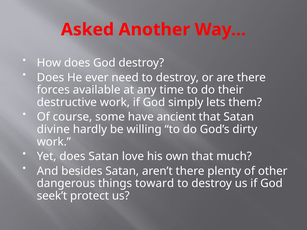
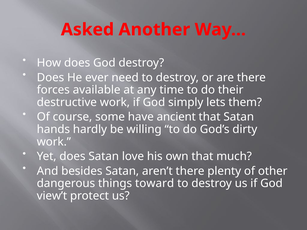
divine: divine -> hands (53, 130)
seek’t: seek’t -> view’t (52, 196)
